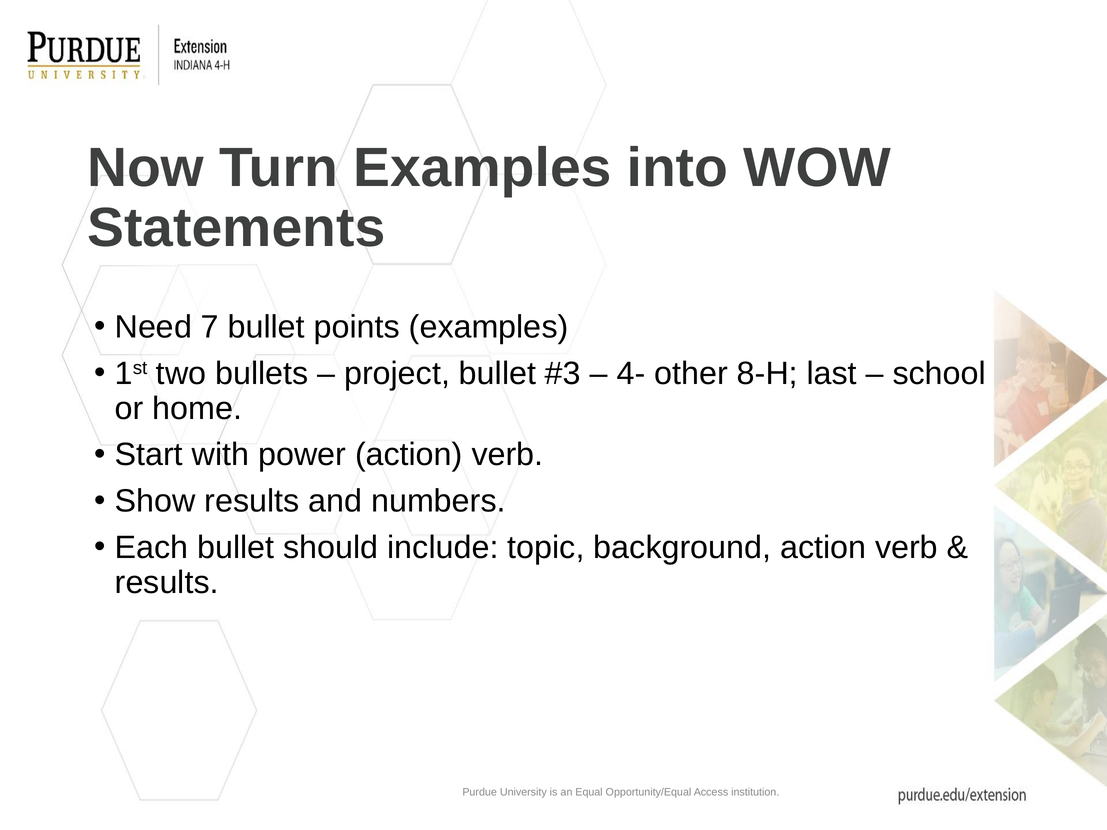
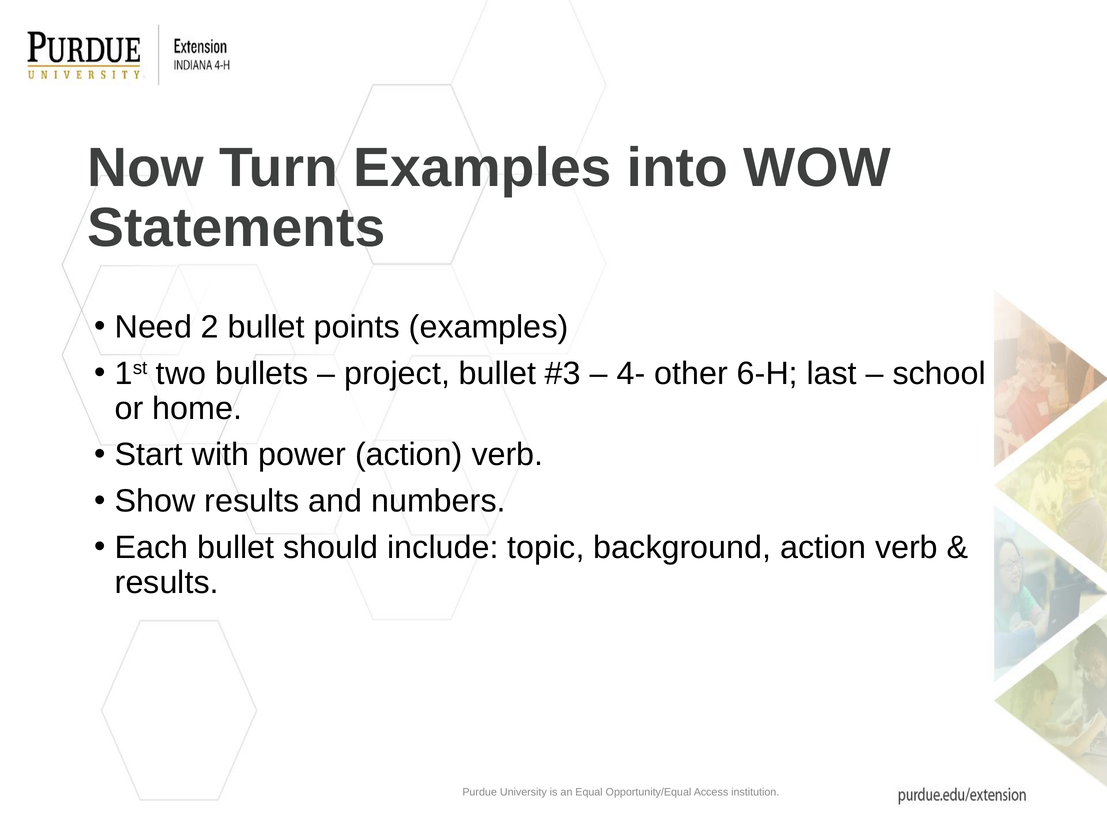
7: 7 -> 2 (210, 327)
8-H: 8-H -> 6-H (767, 374)
